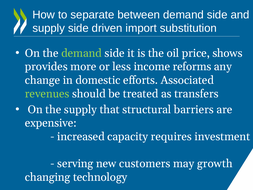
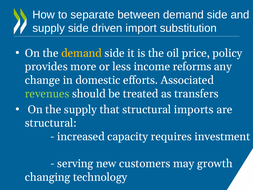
demand colour: light green -> yellow (82, 53)
shows: shows -> policy (227, 53)
barriers: barriers -> imports (194, 109)
expensive: expensive -> structural (51, 123)
